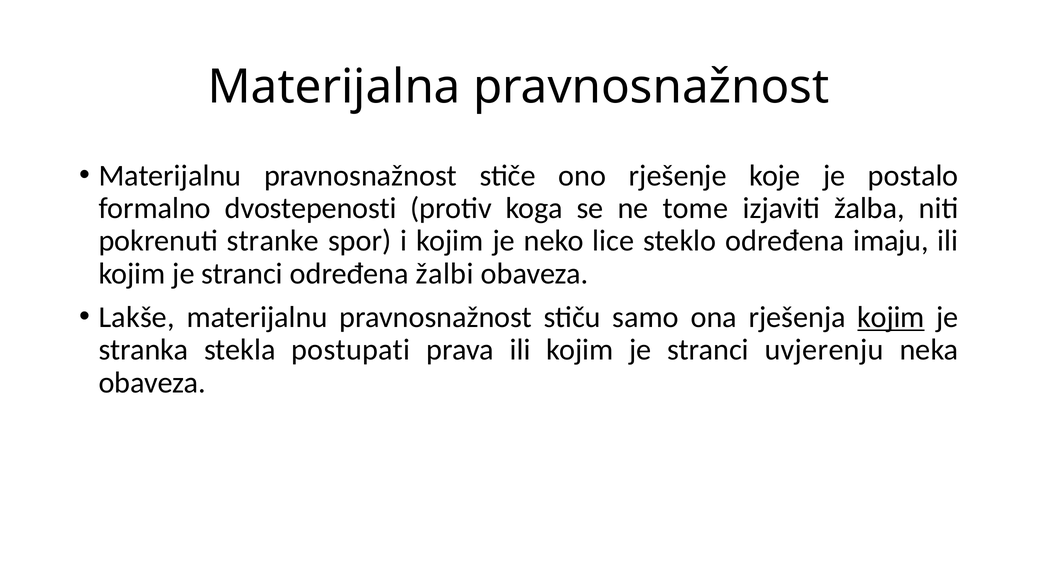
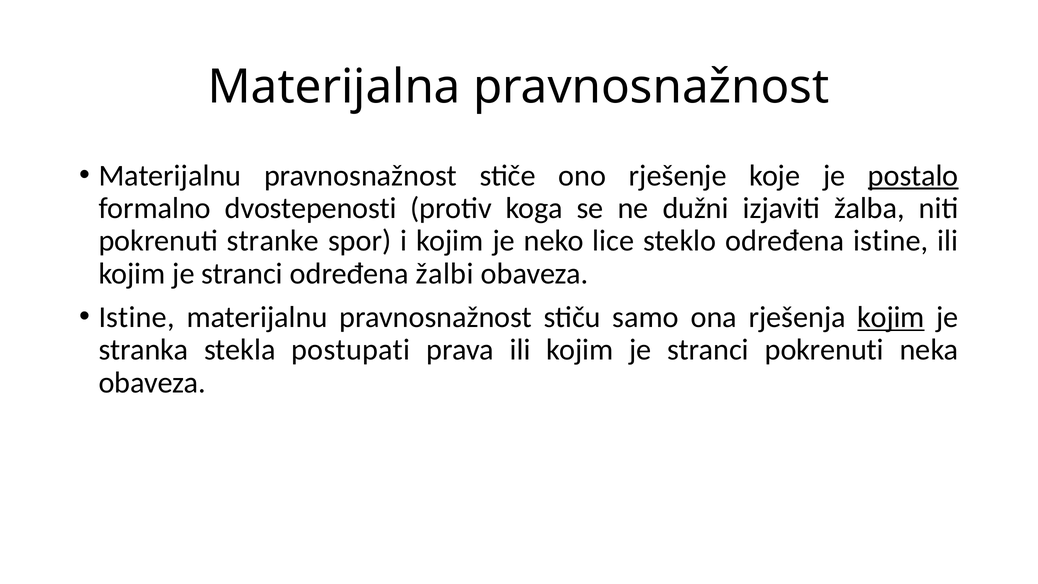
postalo underline: none -> present (913, 175)
tome: tome -> dužni (696, 208)
određena imaju: imaju -> istine (891, 241)
Lakše: Lakše -> Istine (137, 317)
stranci uvjerenju: uvjerenju -> pokrenuti (824, 350)
